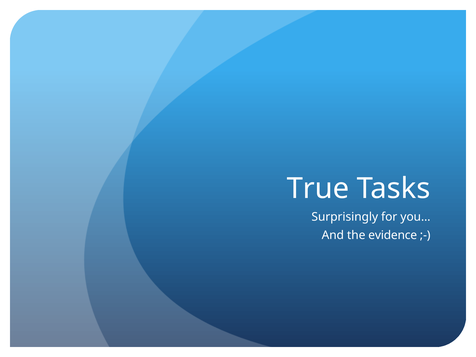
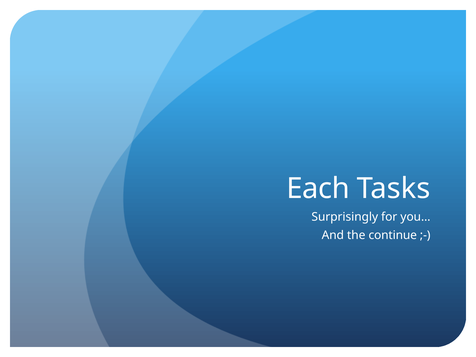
True: True -> Each (318, 188)
evidence: evidence -> continue (393, 235)
